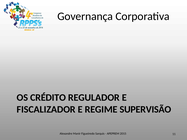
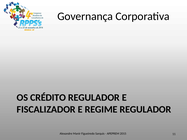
REGIME SUPERVISÃO: SUPERVISÃO -> REGULADOR (145, 110)
